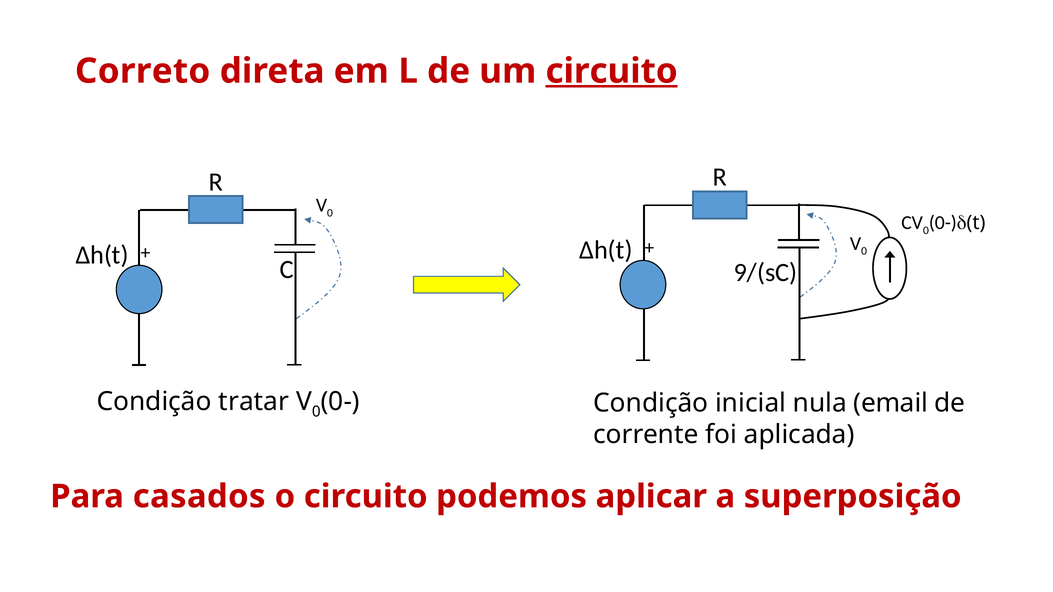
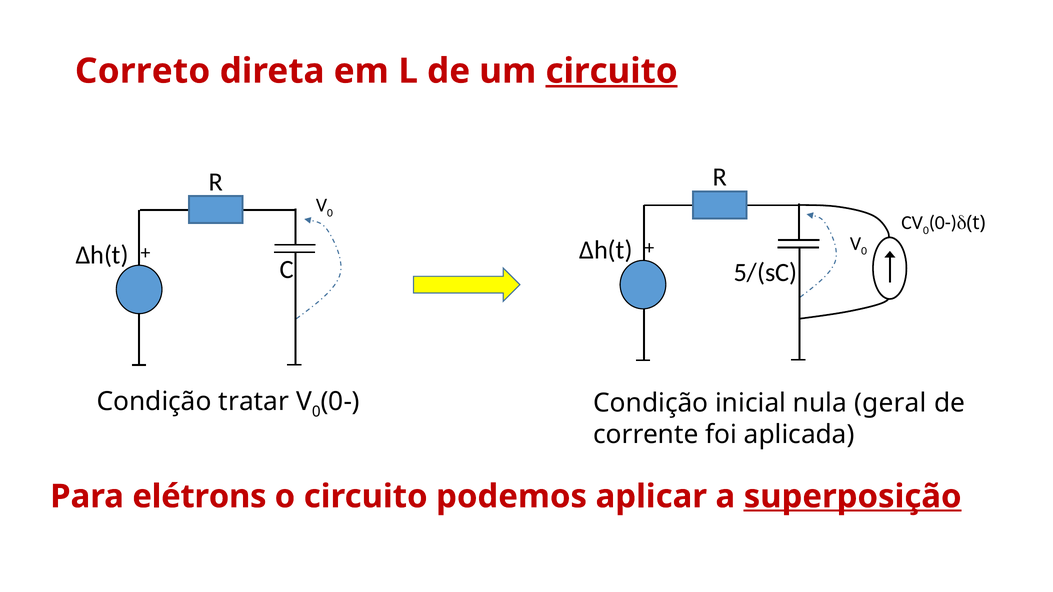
9/(sC: 9/(sC -> 5/(sC (766, 273)
email: email -> geral (890, 403)
casados: casados -> elétrons (199, 497)
superposição underline: none -> present (853, 497)
